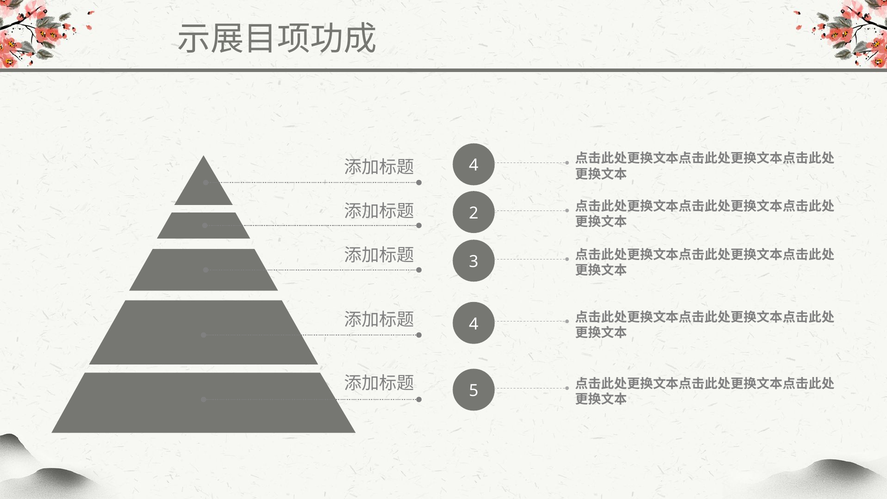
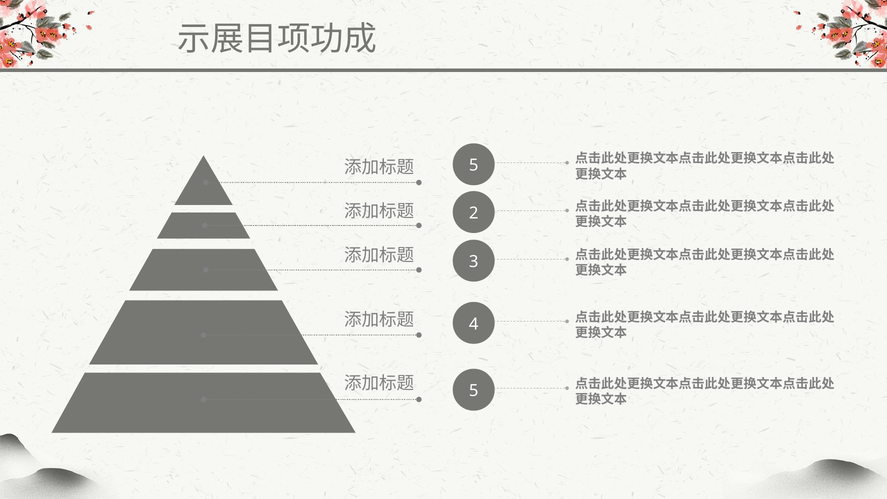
4: 4 -> 5 (474, 165)
